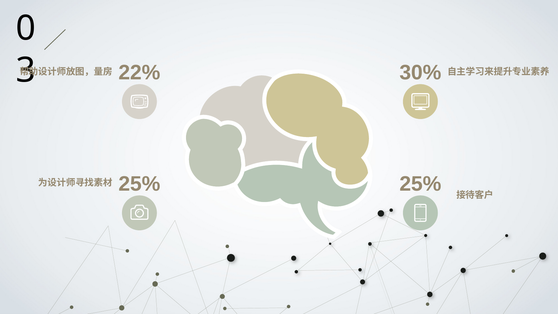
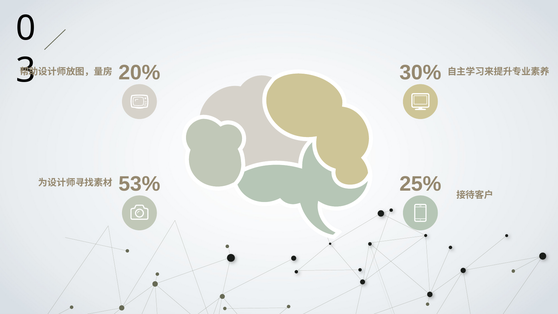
22%: 22% -> 20% (139, 72)
25%: 25% -> 53% (139, 184)
